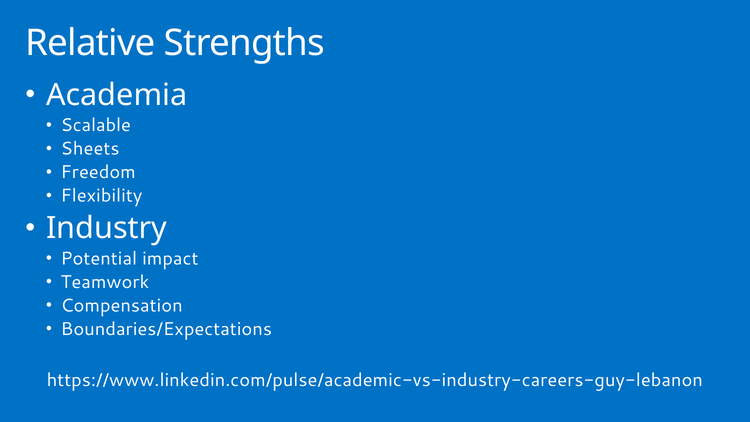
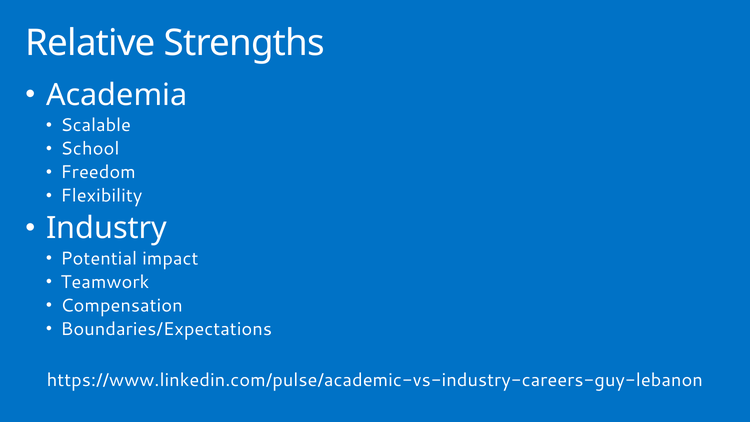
Sheets: Sheets -> School (90, 149)
